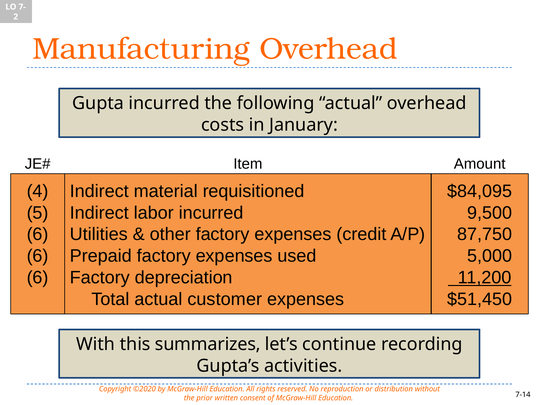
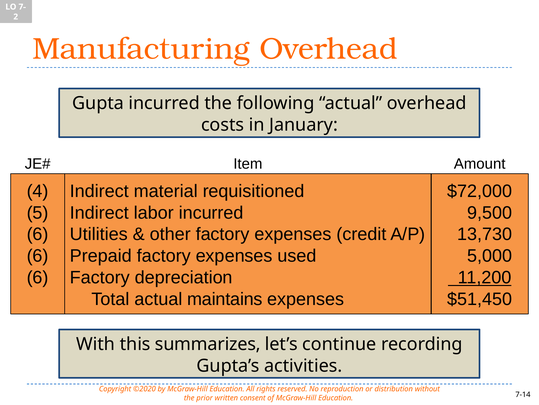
$84,095: $84,095 -> $72,000 (480, 191)
87,750: 87,750 -> 13,730 (485, 234)
customer: customer -> maintains (225, 299)
